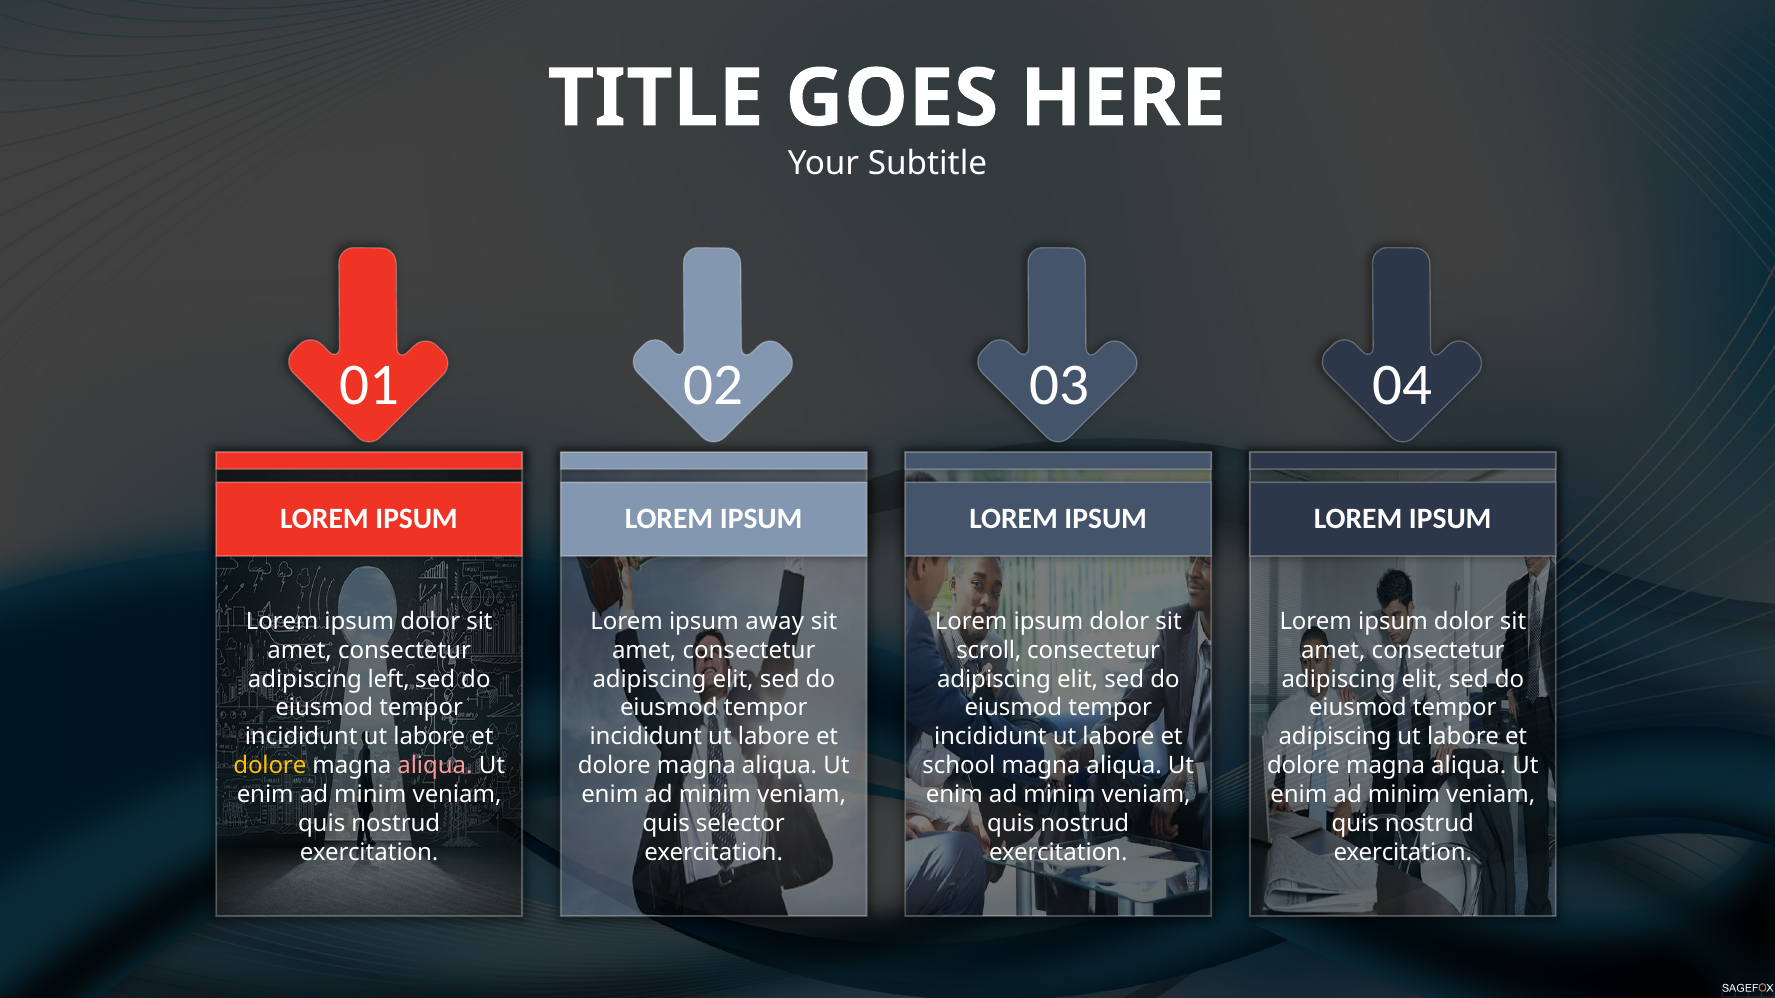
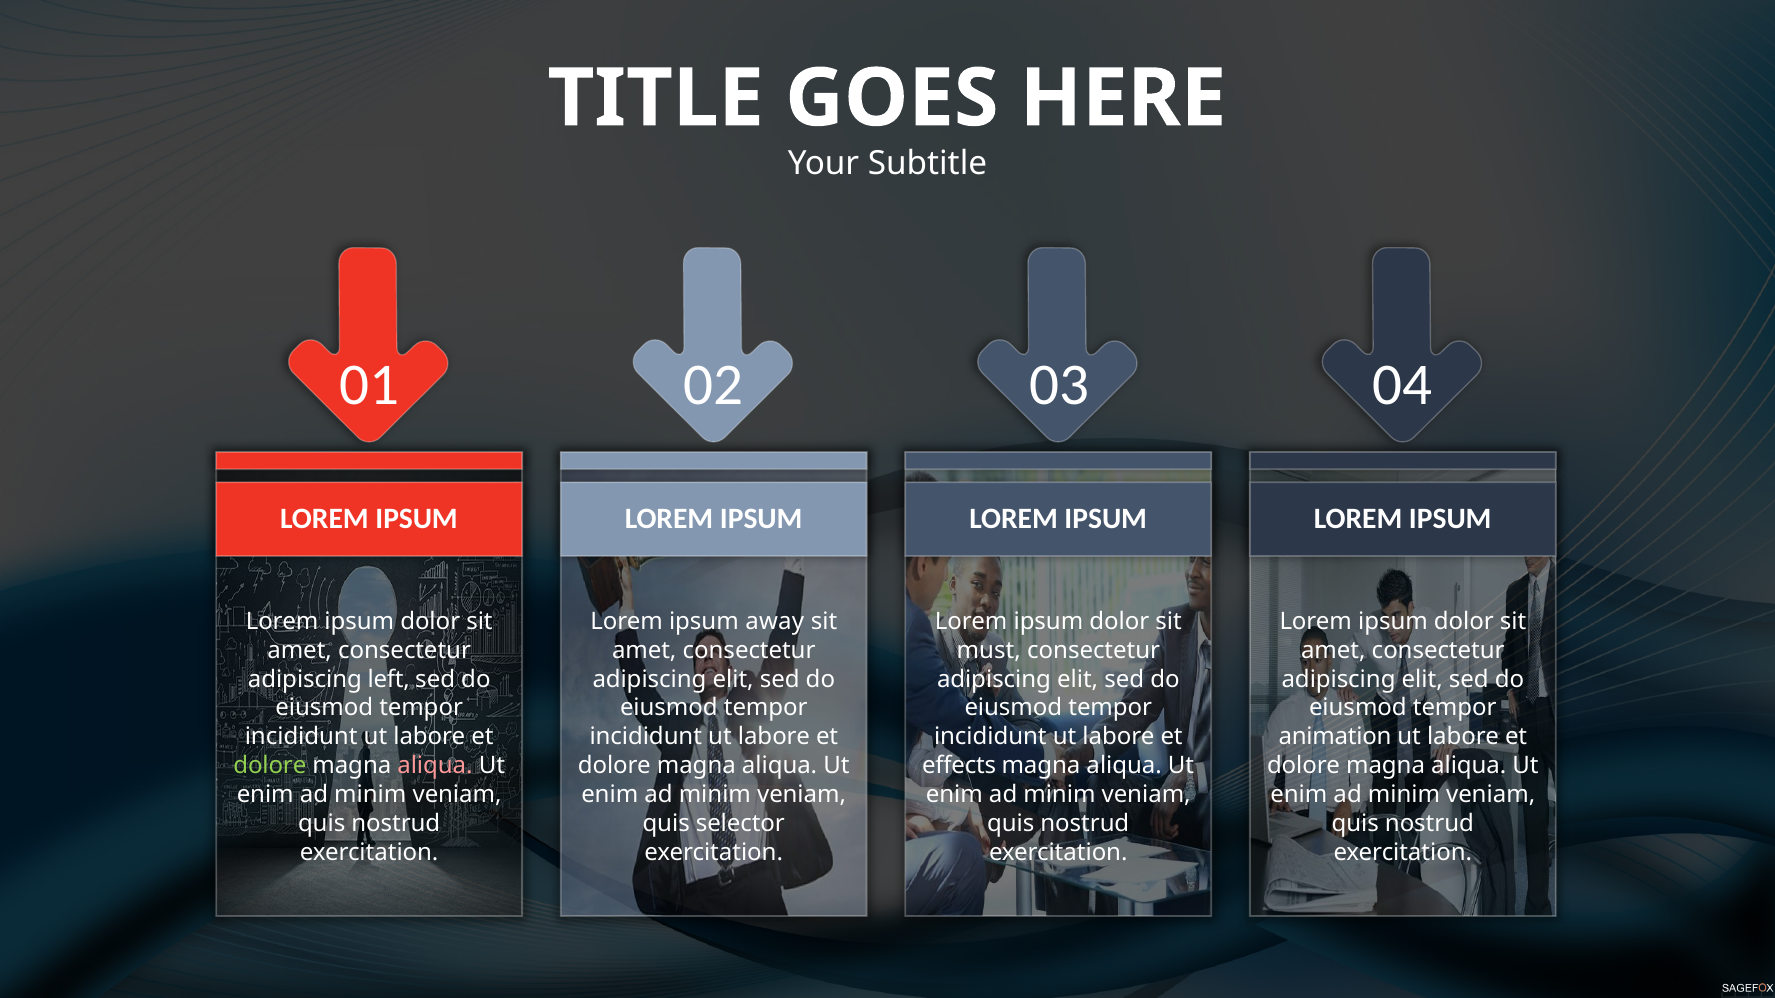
scroll: scroll -> must (989, 651)
adipiscing: adipiscing -> animation (1335, 737)
dolore colour: yellow -> light green (270, 766)
school: school -> effects (959, 766)
